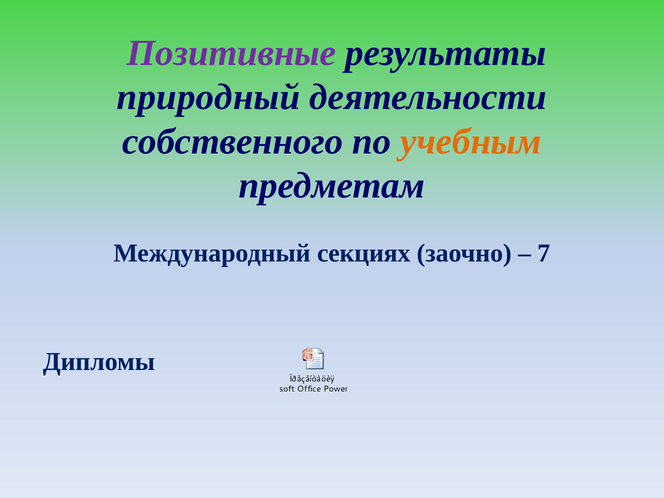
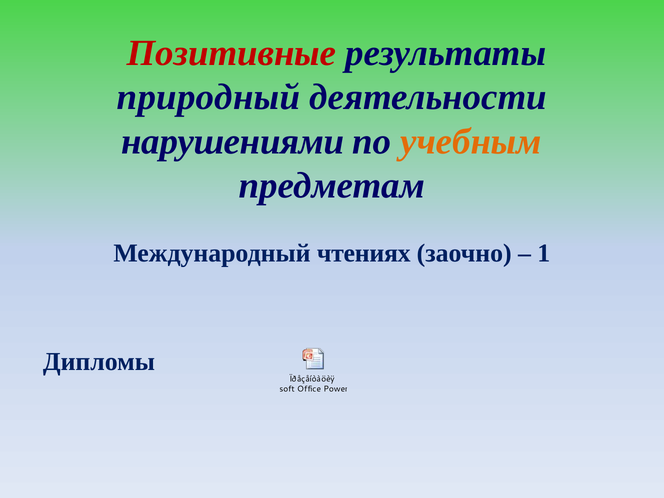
Позитивные colour: purple -> red (232, 53)
собственного: собственного -> нарушениями (233, 141)
секциях: секциях -> чтениях (364, 253)
7: 7 -> 1 (544, 253)
